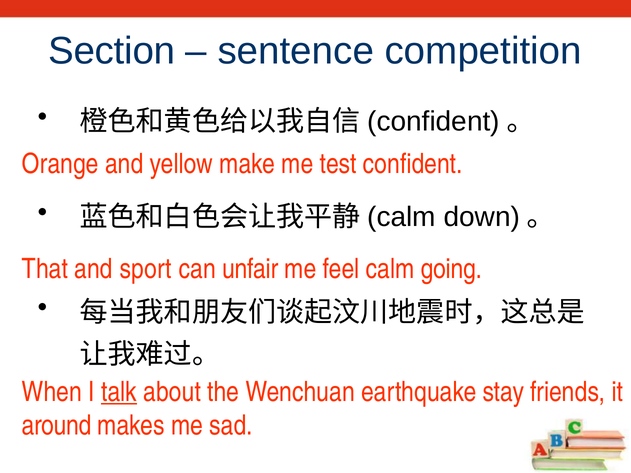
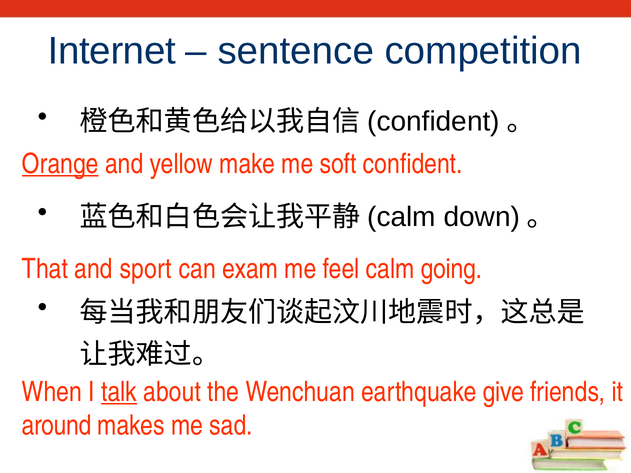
Section: Section -> Internet (112, 51)
Orange underline: none -> present (60, 164)
test: test -> soft (338, 164)
unfair: unfair -> exam (250, 269)
stay: stay -> give (503, 392)
